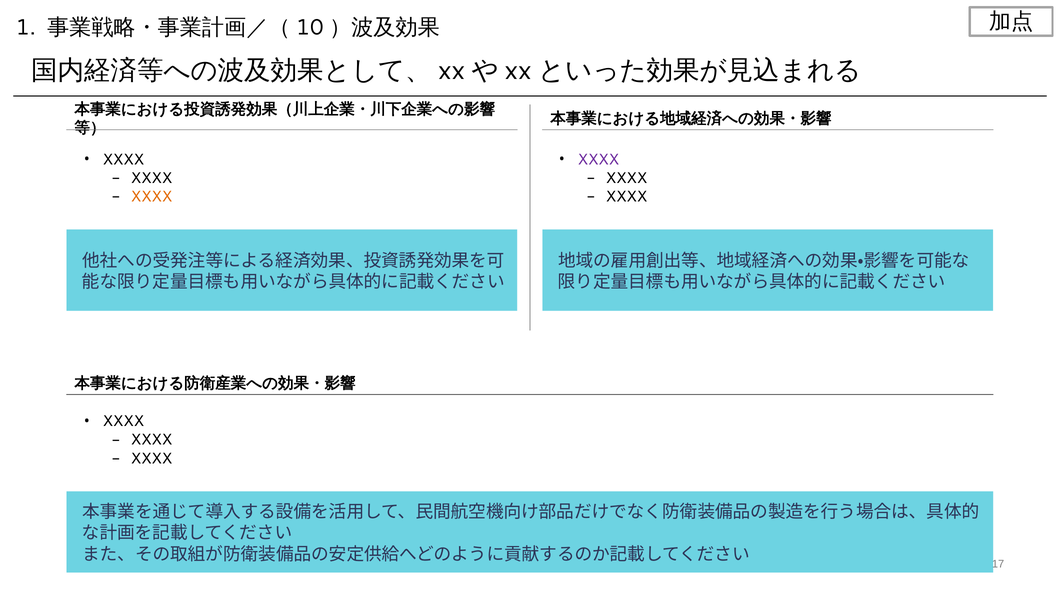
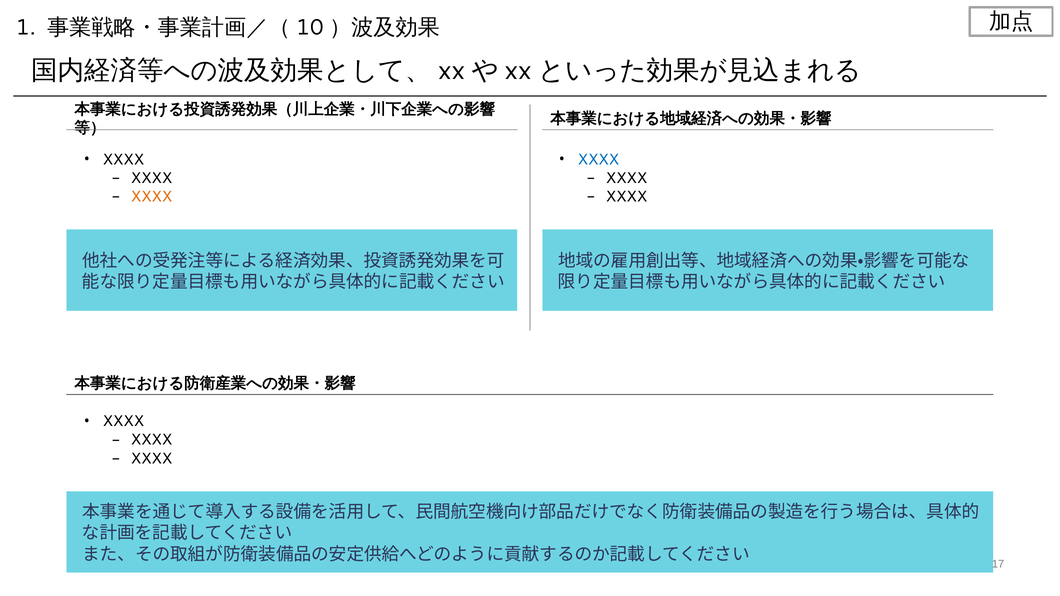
XXXX colour: purple -> blue (598, 160)
